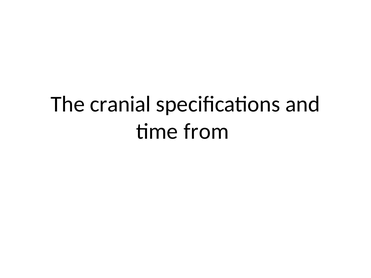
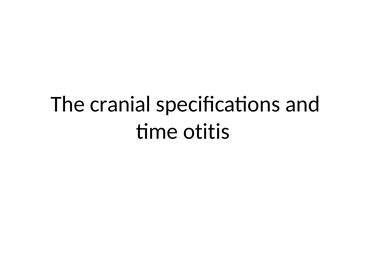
from: from -> otitis (206, 131)
